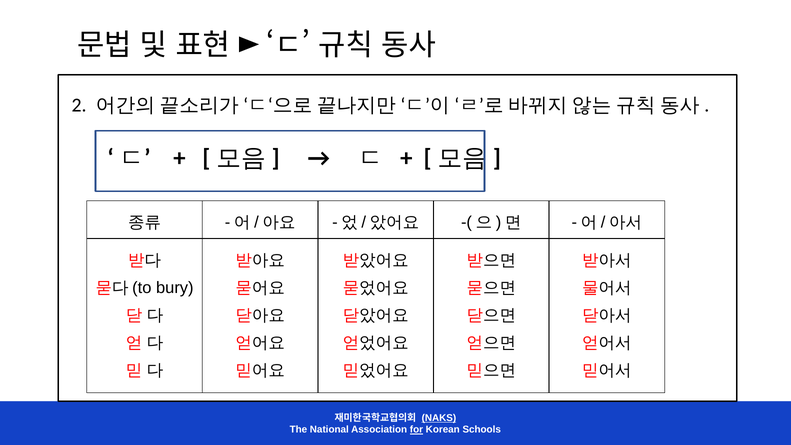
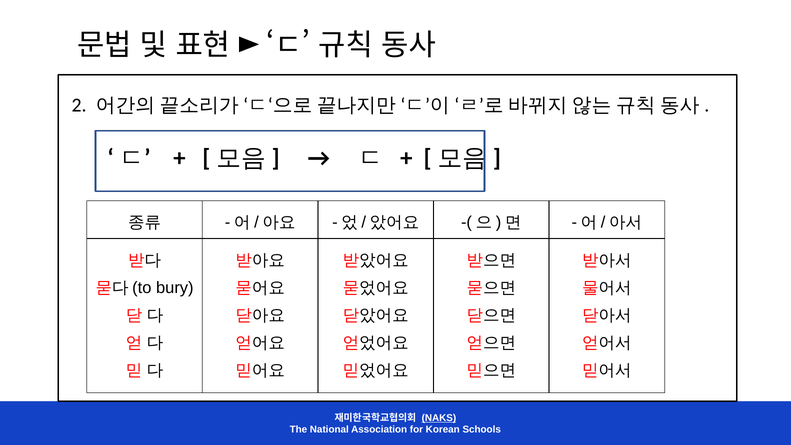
for underline: present -> none (416, 430)
